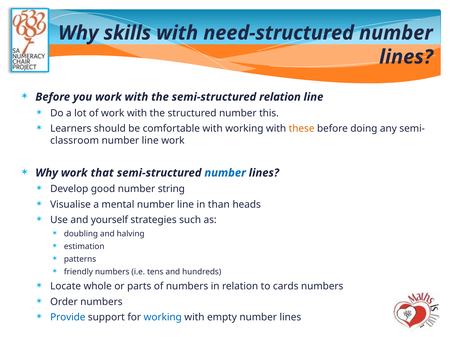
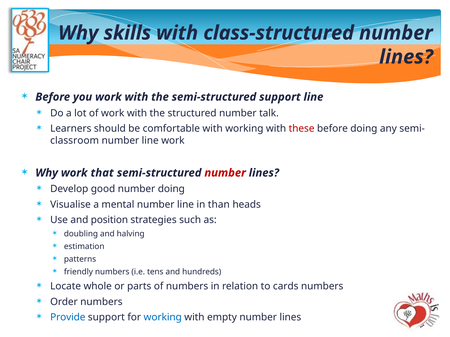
need-structured: need-structured -> class-structured (279, 33)
semi-structured relation: relation -> support (280, 97)
this: this -> talk (269, 113)
these colour: orange -> red (302, 129)
number colour: blue -> red (225, 173)
number string: string -> doing (171, 189)
yourself: yourself -> position (109, 220)
